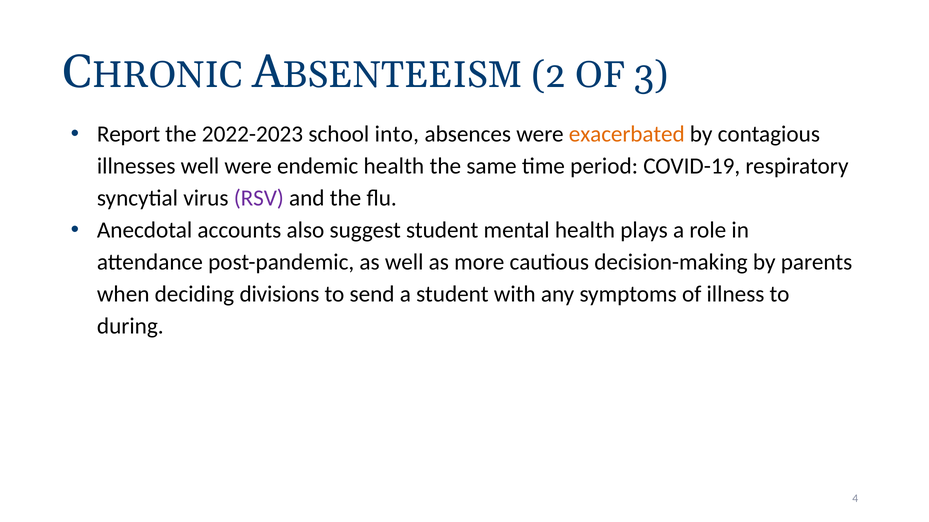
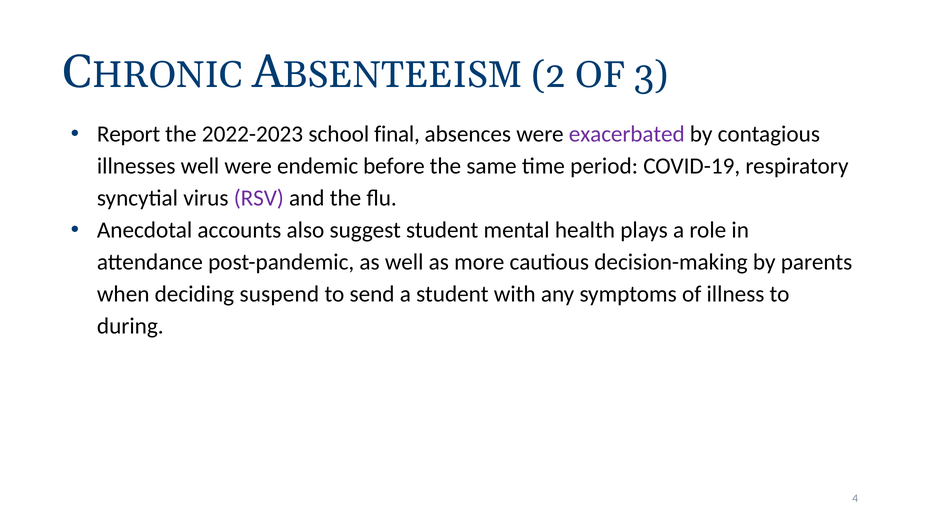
into: into -> final (397, 134)
exacerbated colour: orange -> purple (627, 134)
endemic health: health -> before (394, 166)
divisions: divisions -> suspend (279, 295)
